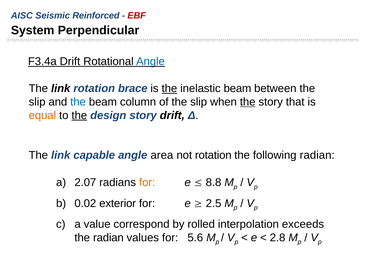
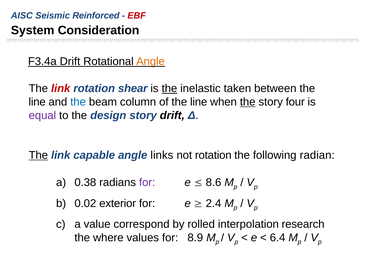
Perpendicular: Perpendicular -> Consideration (99, 30)
Angle colour: blue -> orange (150, 62)
link colour: black -> red (61, 89)
brace: brace -> shear (133, 89)
inelastic beam: beam -> taken (237, 89)
slip: slip -> line (37, 102)
of the slip: slip -> line (199, 102)
that: that -> four (295, 102)
equal colour: orange -> purple (42, 115)
the underline: present -> none (79, 115)
The underline: none -> present (38, 155)
area: area -> links (162, 155)
2.07: 2.07 -> 0.38 (85, 183)
for colour: orange -> purple (147, 183)
8.8: 8.8 -> 8.6 (214, 183)
2.5: 2.5 -> 2.4 (214, 204)
exceeds: exceeds -> research (303, 224)
the radian: radian -> where (108, 238)
5.6: 5.6 -> 8.9 (195, 238)
2.8: 2.8 -> 6.4 (278, 238)
